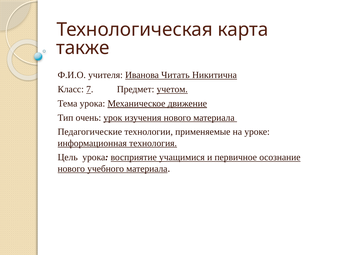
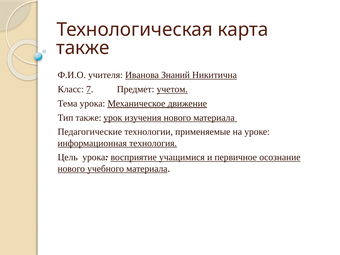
Читать: Читать -> Знаний (176, 75)
Тип очень: очень -> также (88, 118)
